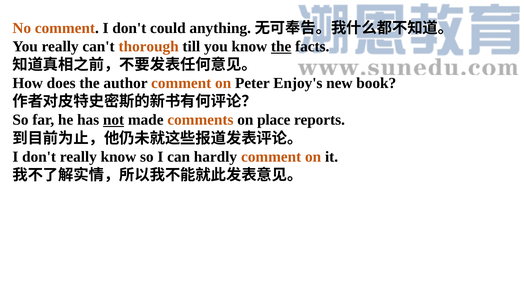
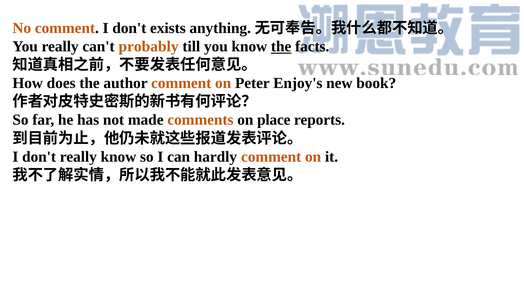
could: could -> exists (168, 28)
thorough: thorough -> probably (149, 46)
not underline: present -> none (114, 120)
